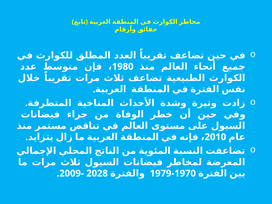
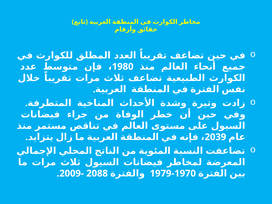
2010: 2010 -> 2039 (215, 137)
2028: 2028 -> 2088 (97, 173)
